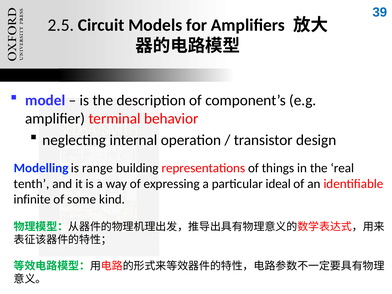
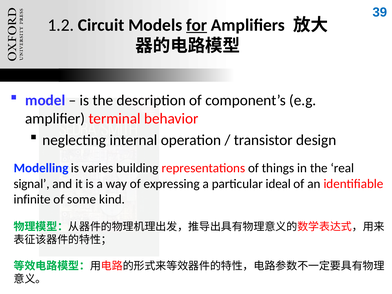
2.5: 2.5 -> 1.2 (61, 25)
for underline: none -> present (197, 25)
range: range -> varies (98, 168)
tenth: tenth -> signal (32, 184)
